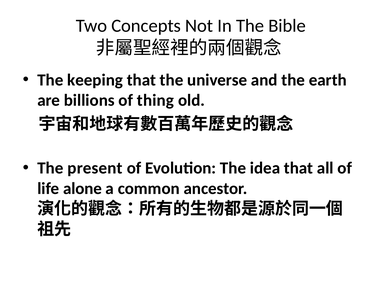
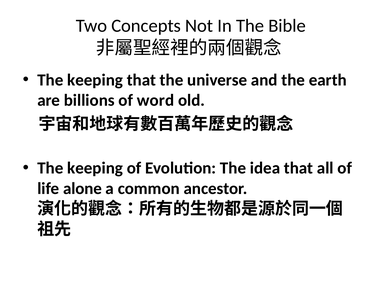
thing: thing -> word (155, 101)
present: present -> keeping (95, 168)
